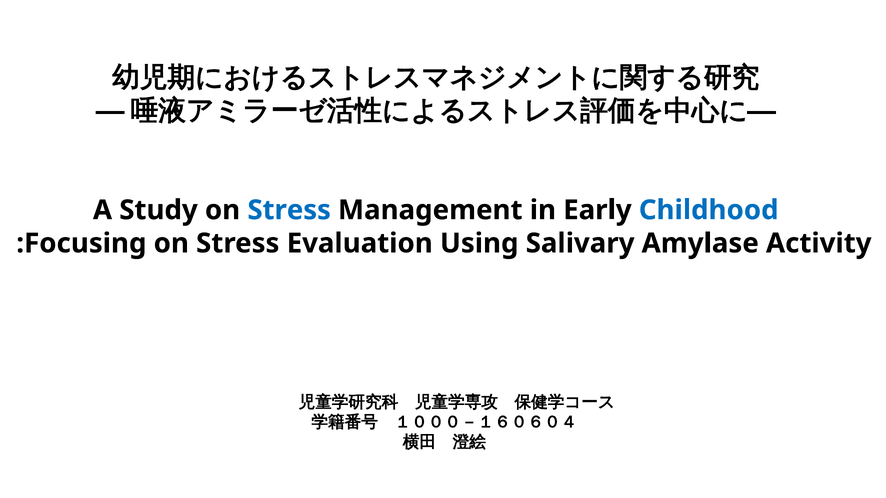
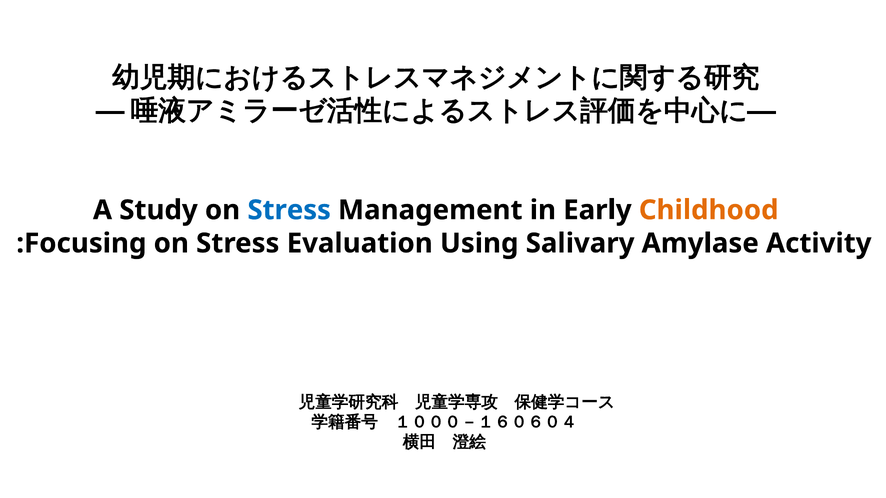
Childhood colour: blue -> orange (709, 210)
